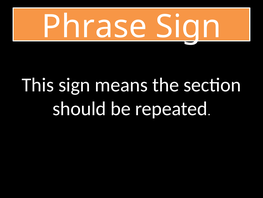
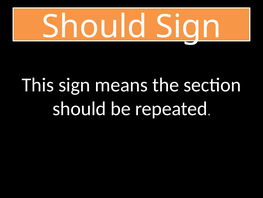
Phrase: Phrase -> Should (94, 27)
